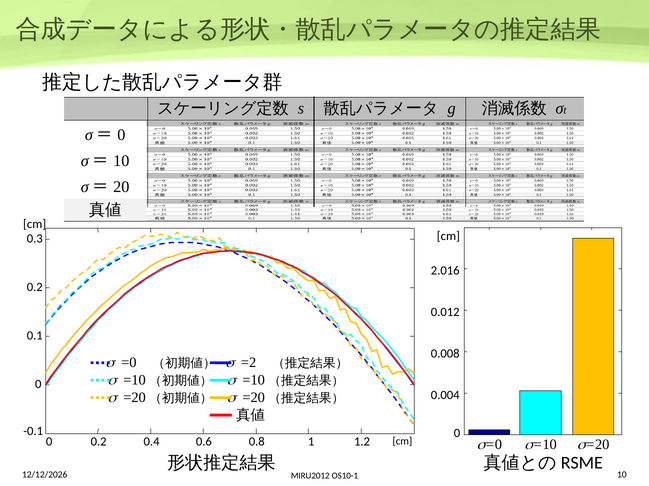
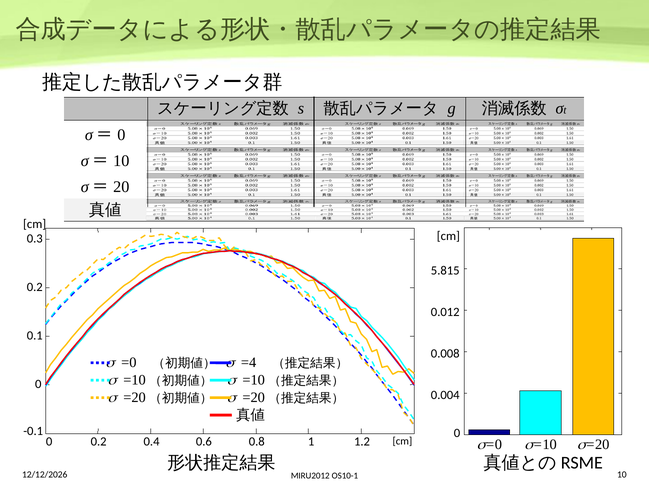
2.016: 2.016 -> 5.815 (445, 271)
=2: =2 -> =4 (249, 363)
